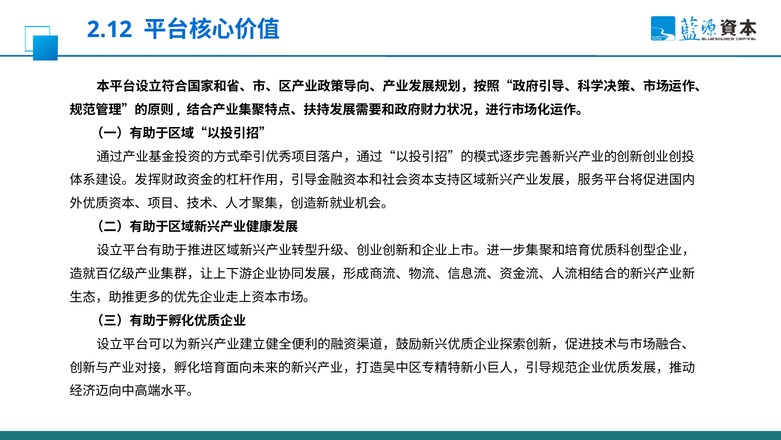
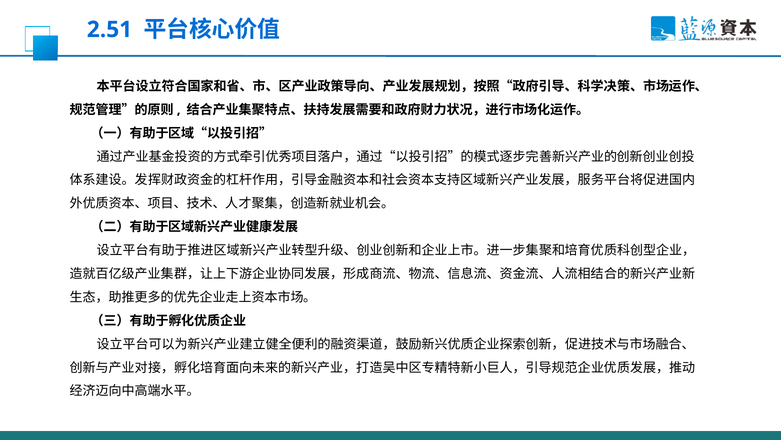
2.12: 2.12 -> 2.51 (110, 30)
